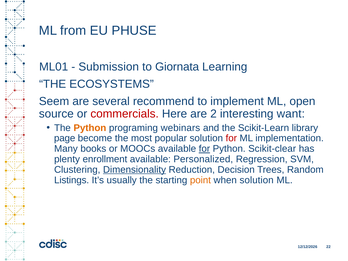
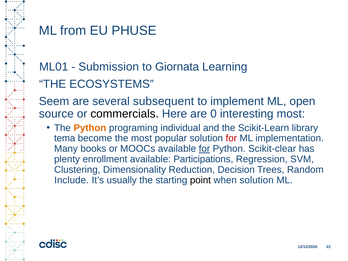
recommend: recommend -> subsequent (164, 101)
commercials colour: red -> black (125, 114)
2: 2 -> 0 (214, 114)
interesting want: want -> most (291, 114)
webinars: webinars -> individual (180, 128)
page: page -> tema (65, 138)
Personalized: Personalized -> Participations (203, 159)
Dimensionality underline: present -> none (135, 170)
Listings: Listings -> Include (72, 180)
point colour: orange -> black (200, 180)
